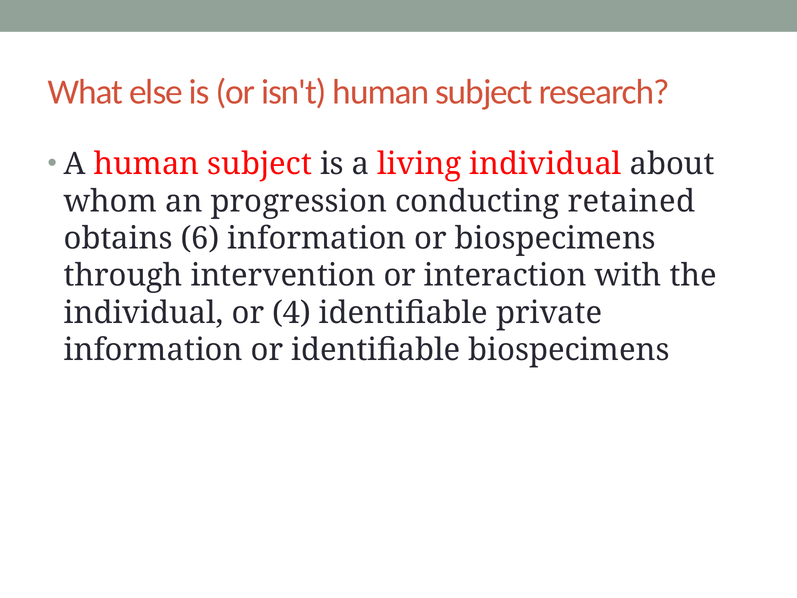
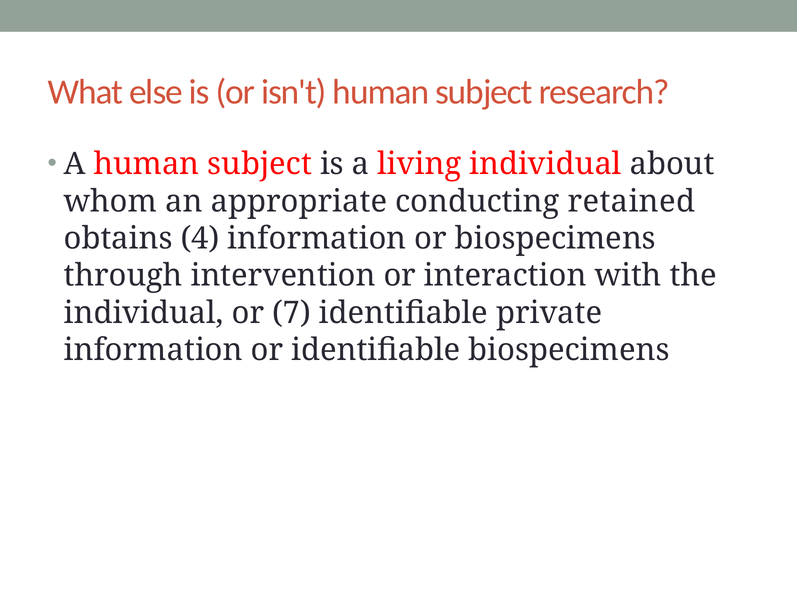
progression: progression -> appropriate (299, 201)
6: 6 -> 4 (200, 238)
4: 4 -> 7 (291, 313)
